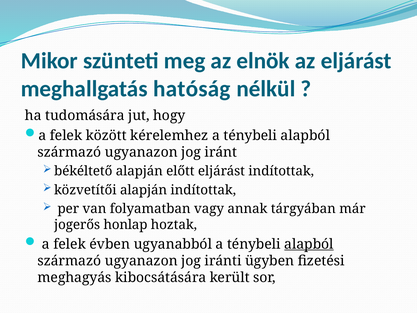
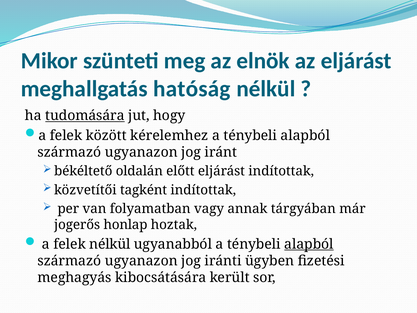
tudomására underline: none -> present (85, 116)
békéltető alapján: alapján -> oldalán (139, 171)
közvetítői alapján: alapján -> tagként (144, 190)
felek évben: évben -> nélkül (110, 244)
